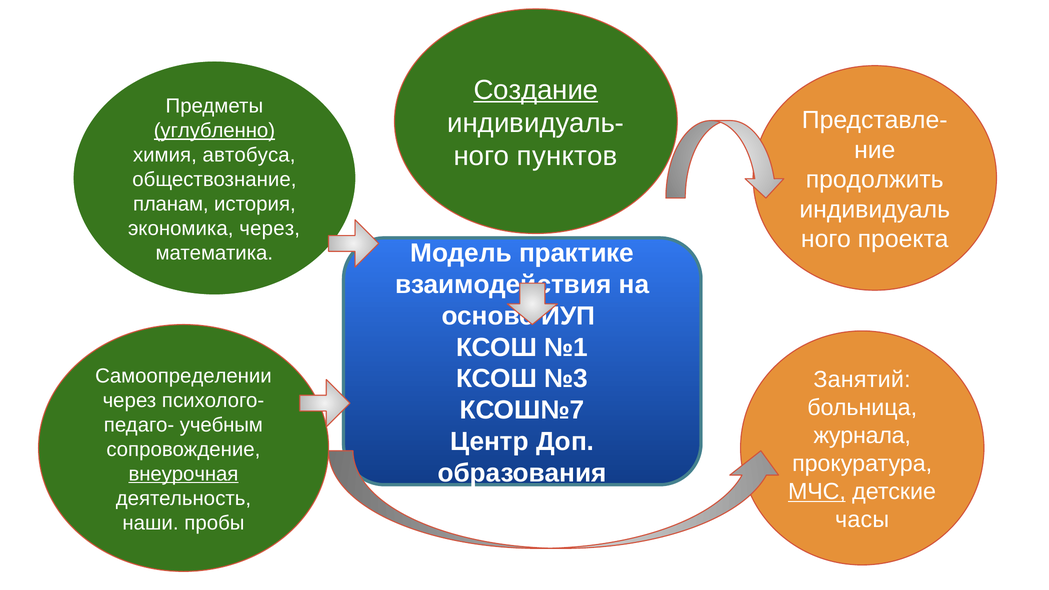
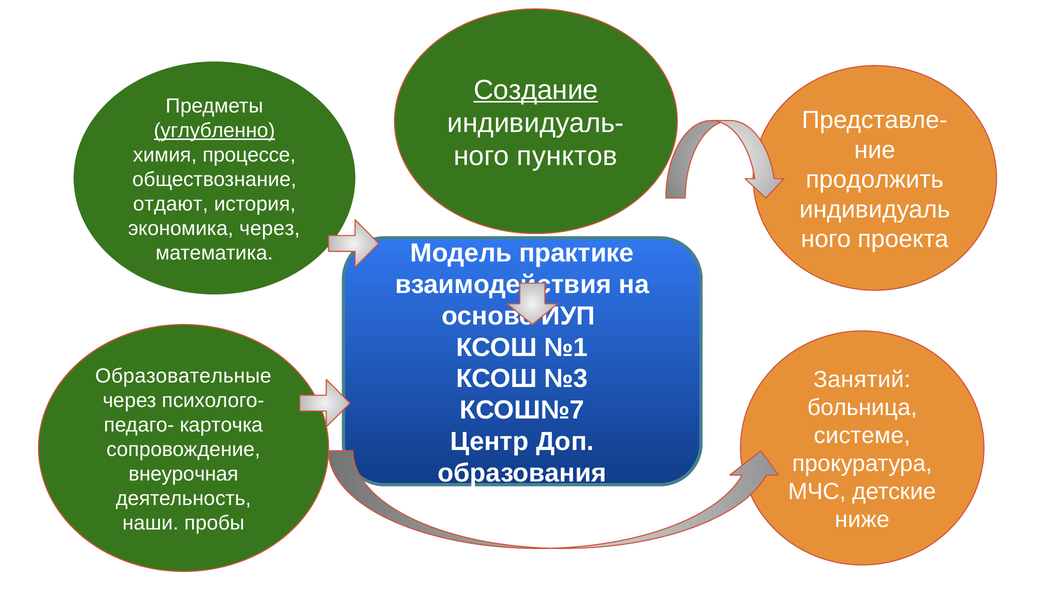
автобуса: автобуса -> процессе (249, 155)
планам: планам -> отдают (171, 204)
Самоопределении: Самоопределении -> Образовательные (183, 376)
учебным: учебным -> карточка (221, 425)
журнала: журнала -> системе (862, 436)
внеурочная underline: present -> none (183, 474)
МЧС underline: present -> none (817, 492)
часы: часы -> ниже (862, 520)
